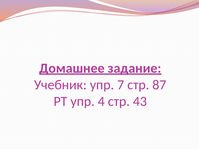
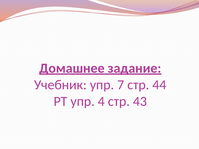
87: 87 -> 44 (159, 85)
